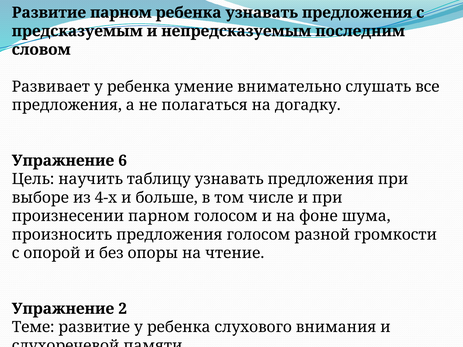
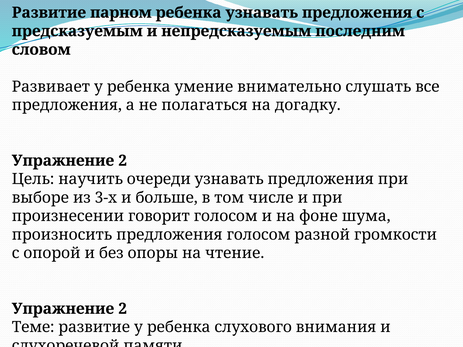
6: 6 -> 2 (123, 161)
таблицу: таблицу -> очереди (159, 179)
4-х: 4-х -> 3-х (106, 198)
произнесении парном: парном -> говорит (159, 216)
